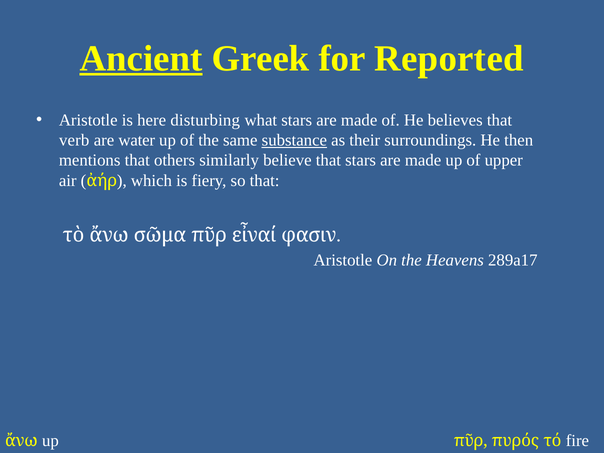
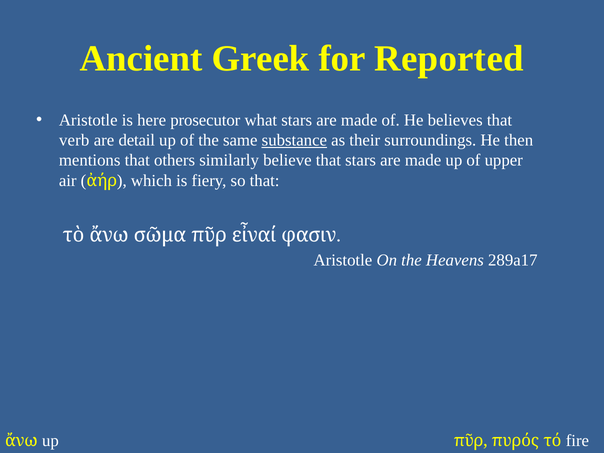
Ancient underline: present -> none (141, 58)
disturbing: disturbing -> prosecutor (205, 120)
water: water -> detail (137, 140)
